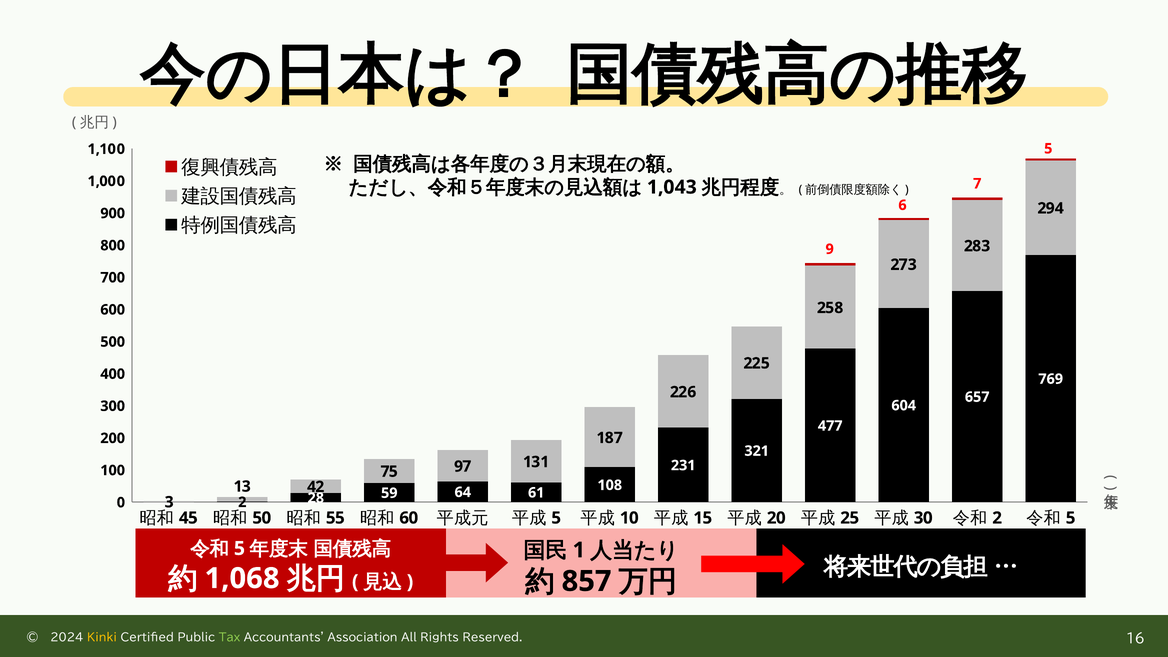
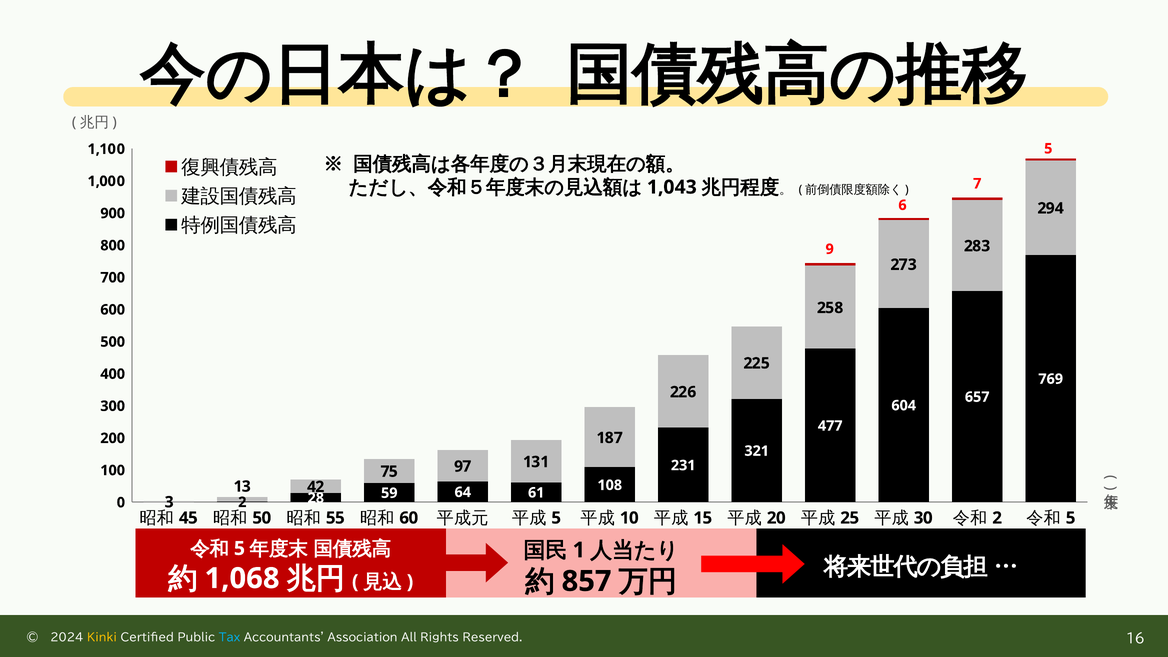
Tax colour: light green -> light blue (230, 638)
